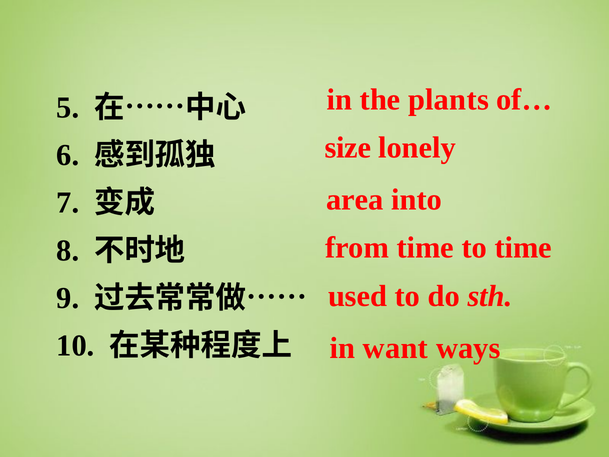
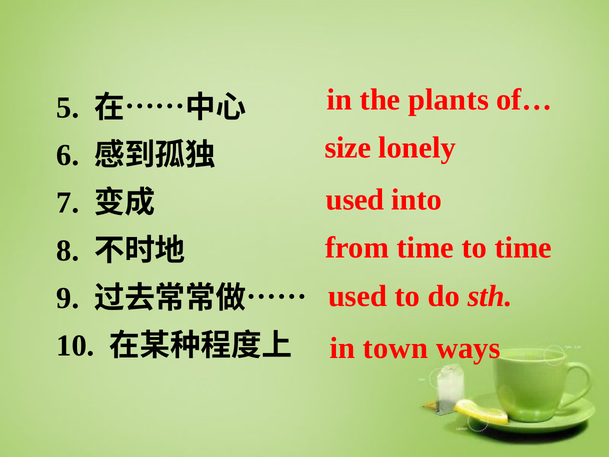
area: area -> used (355, 199)
want: want -> town (395, 348)
